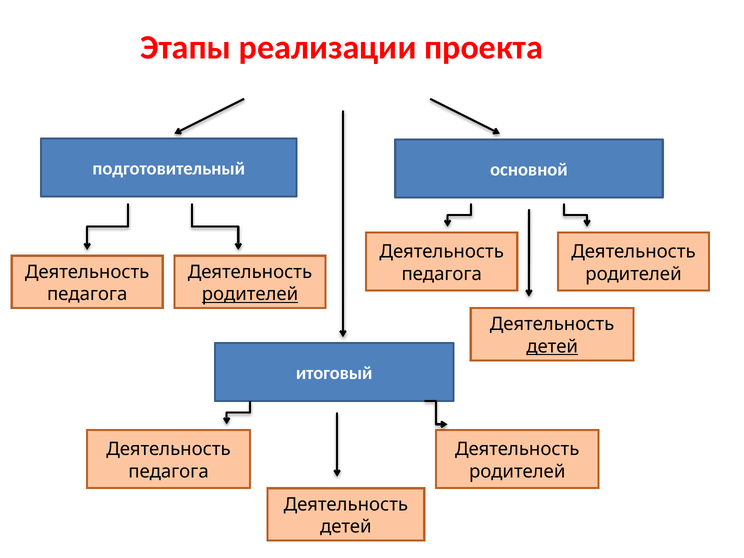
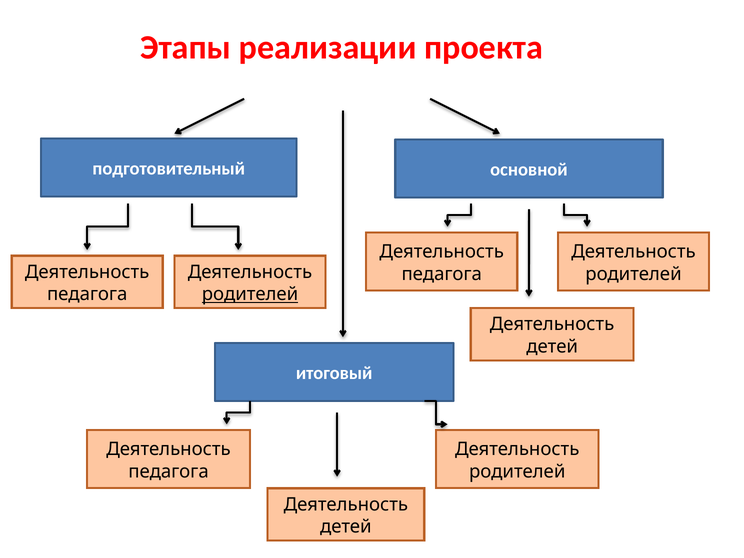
детей underline: present -> none (552, 347)
